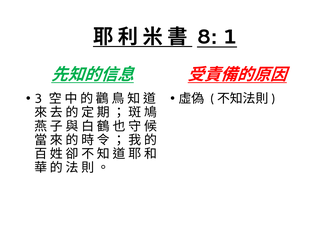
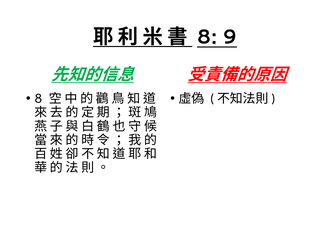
1: 1 -> 9 (230, 37)
3: 3 -> 8 (38, 99)
